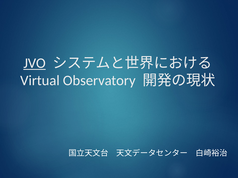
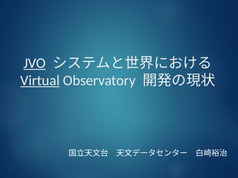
Virtual underline: none -> present (40, 81)
